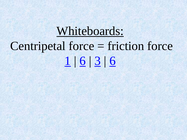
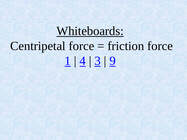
6: 6 -> 4 (83, 61)
6: 6 -> 9 (113, 61)
